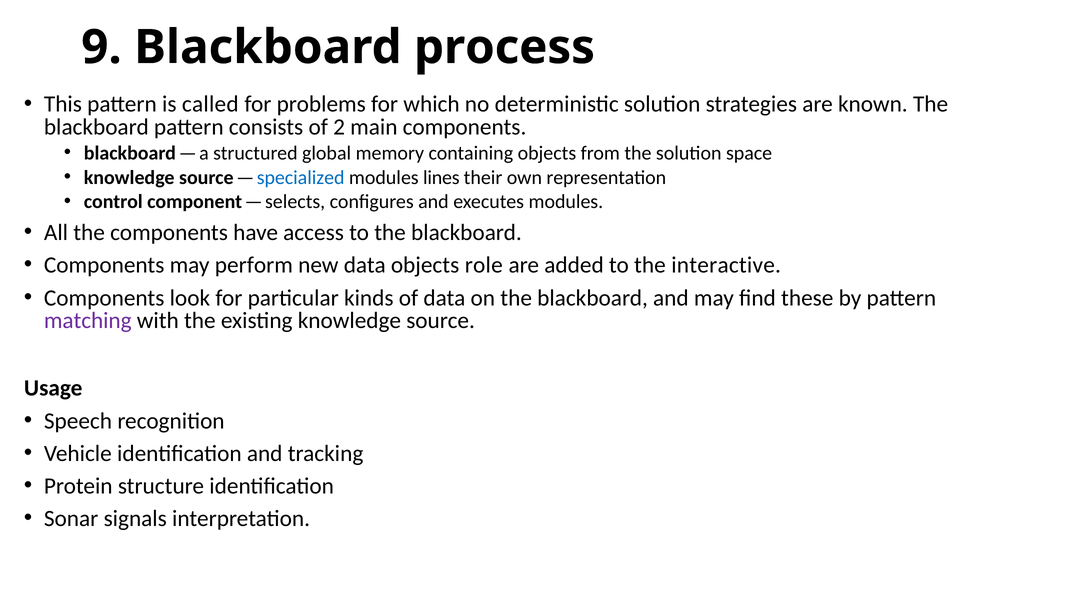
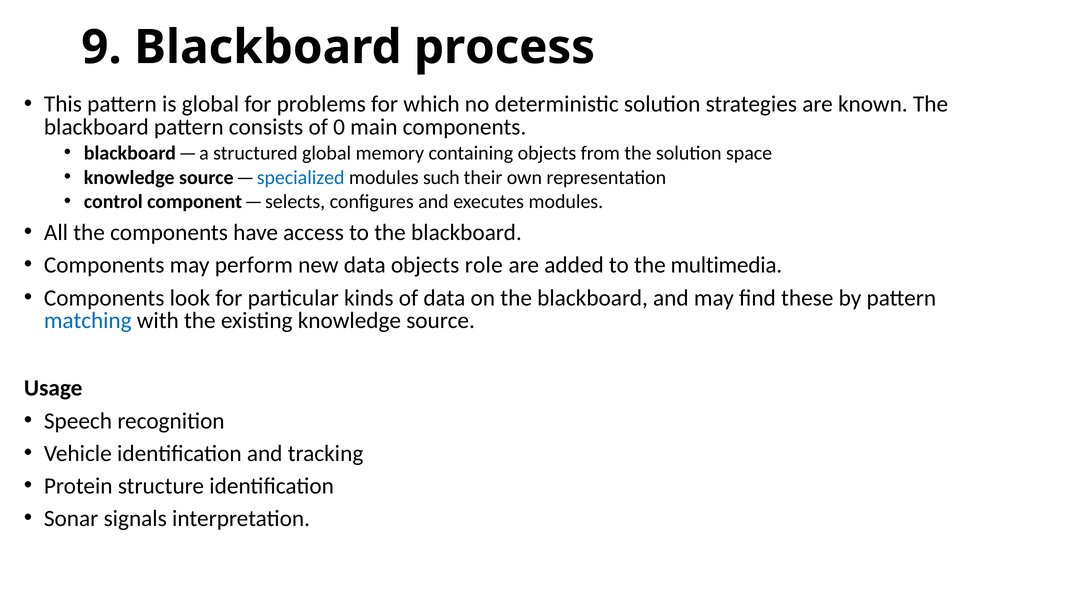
is called: called -> global (210, 104)
2: 2 -> 0 (339, 127)
lines: lines -> such (441, 177)
interactive: interactive -> multimedia (726, 265)
matching colour: purple -> blue (88, 321)
